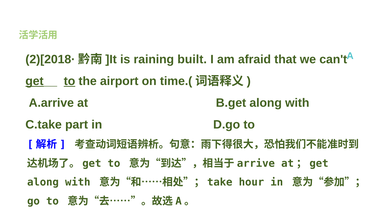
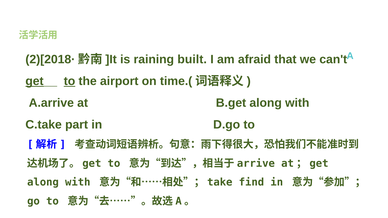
hour: hour -> find (251, 182)
